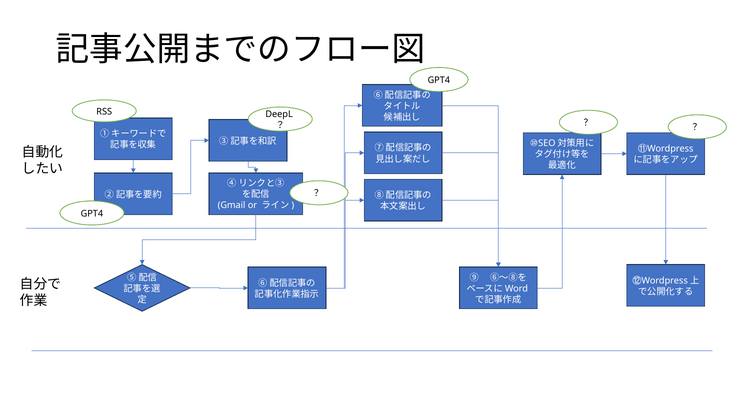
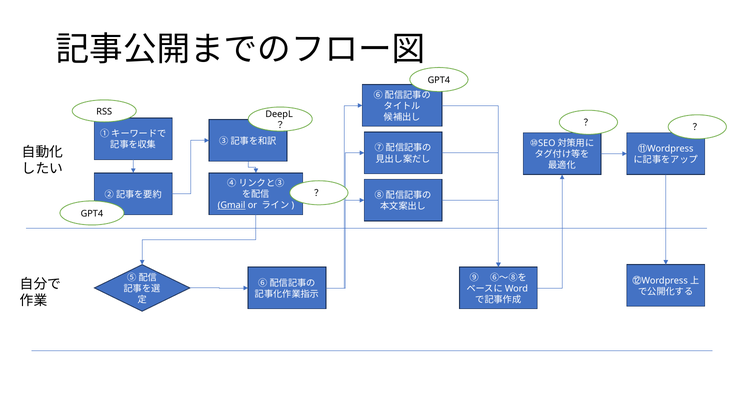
Gmail underline: none -> present (232, 205)
